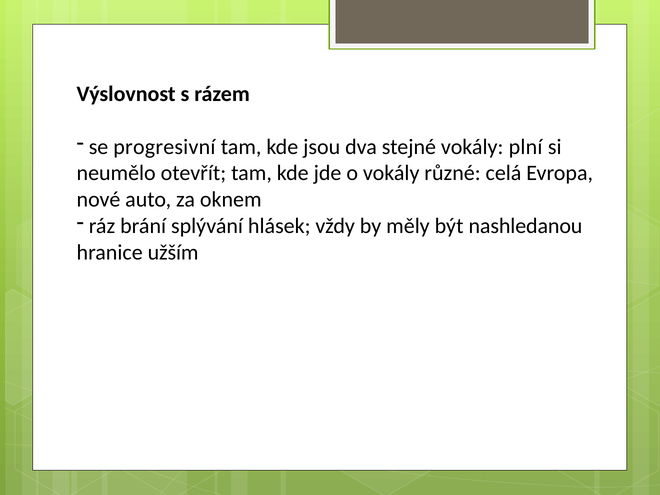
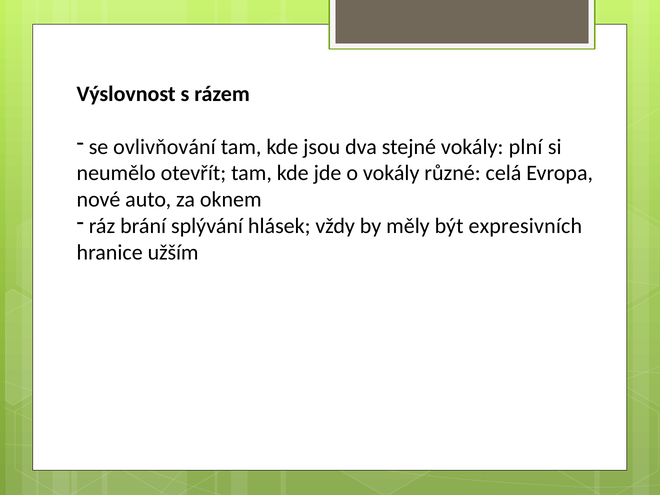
progresivní: progresivní -> ovlivňování (164, 147)
nashledanou: nashledanou -> expresivních (525, 226)
